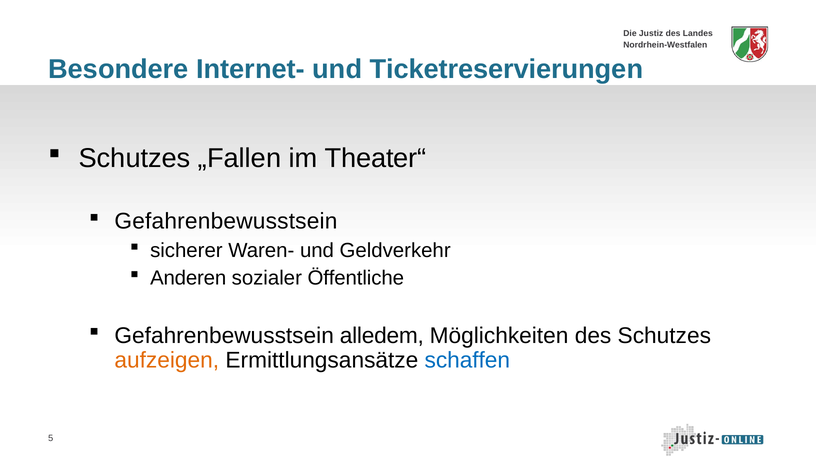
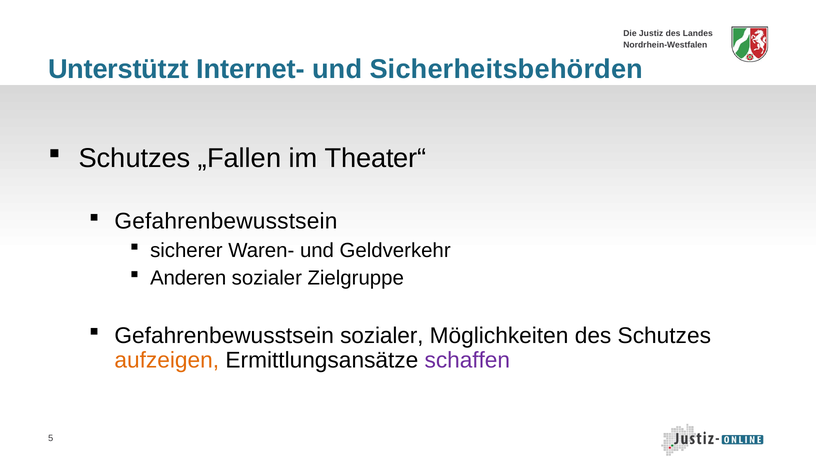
Besondere: Besondere -> Unterstützt (119, 69)
Ticketreservierungen: Ticketreservierungen -> Sicherheitsbehörden (506, 69)
Öffentliche: Öffentliche -> Zielgruppe (356, 278)
Gefahrenbewusstsein alledem: alledem -> sozialer (382, 336)
schaffen colour: blue -> purple (467, 360)
